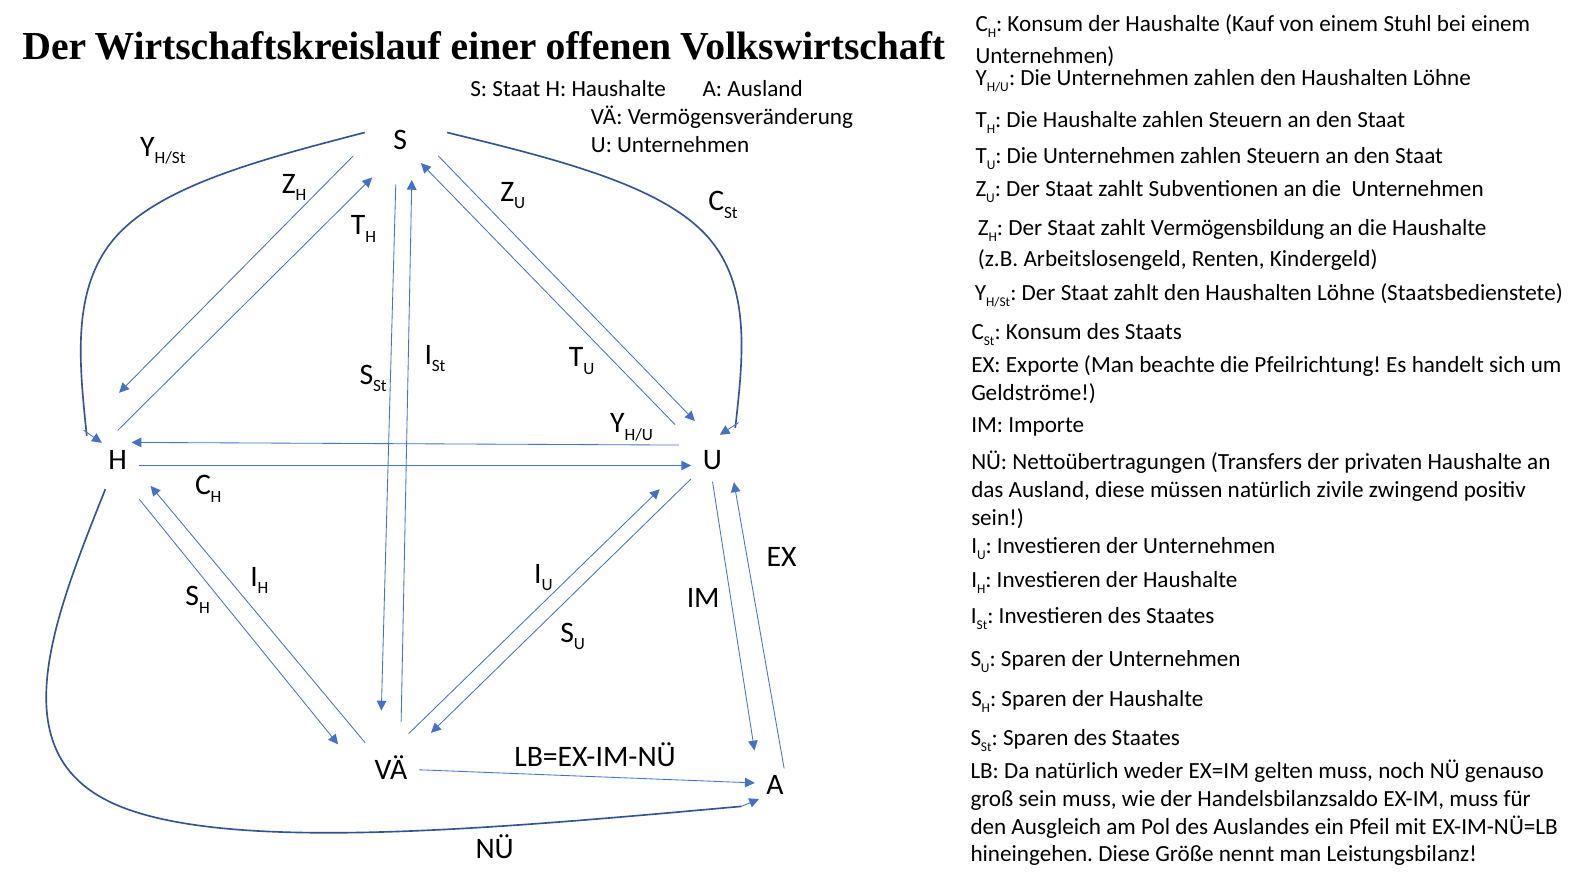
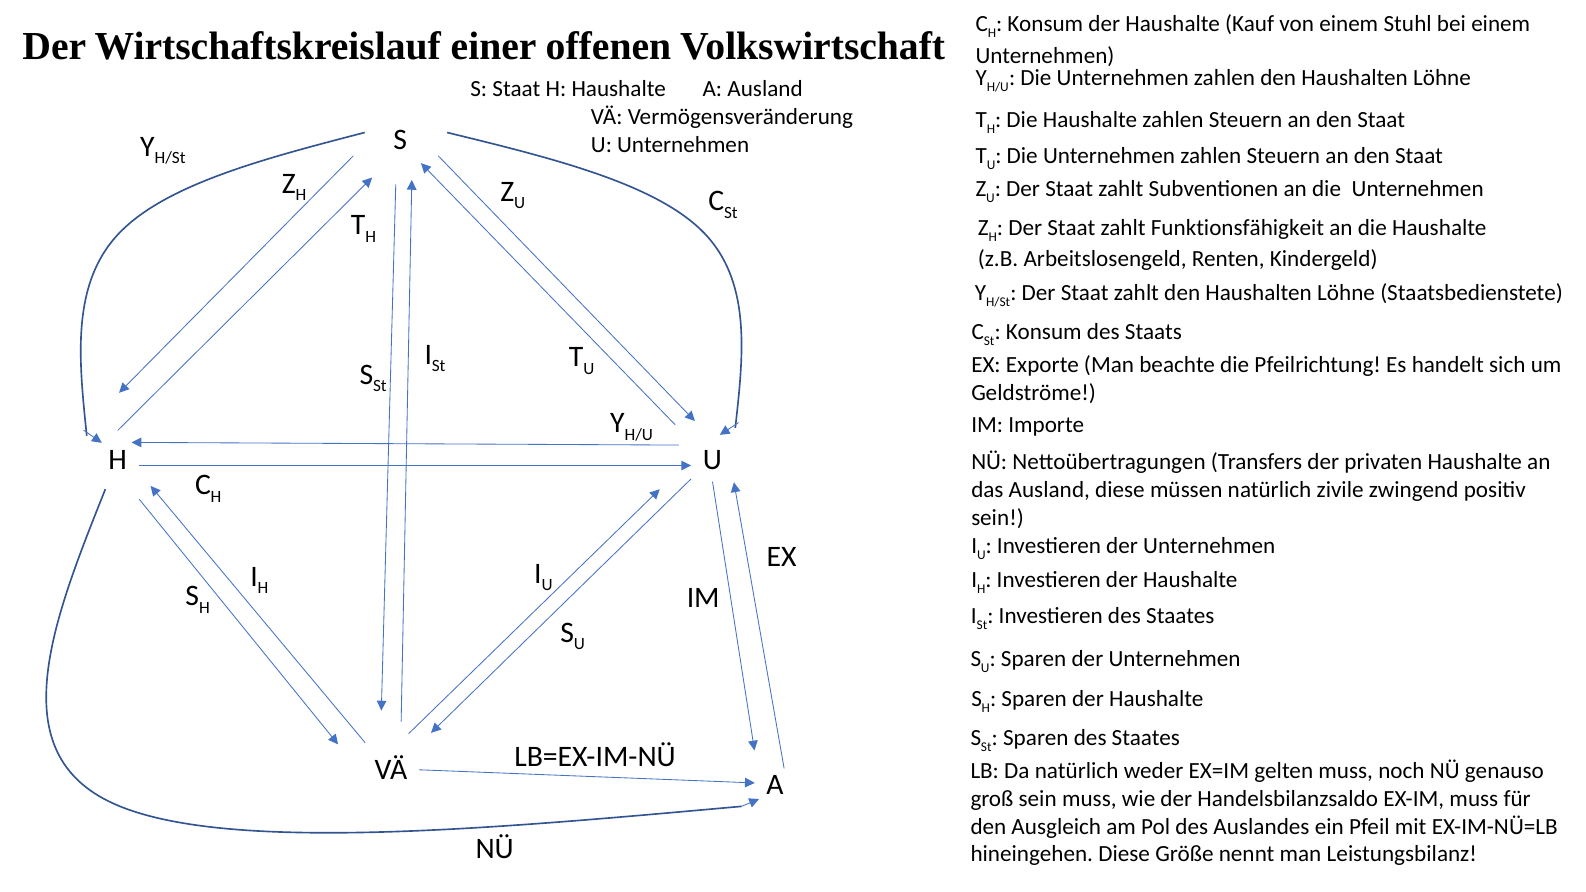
Vermögensbildung: Vermögensbildung -> Funktionsfähigkeit (1237, 228)
